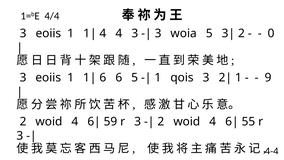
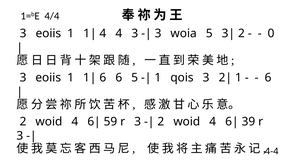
9: 9 -> 6 (268, 77)
55: 55 -> 39 (248, 121)
